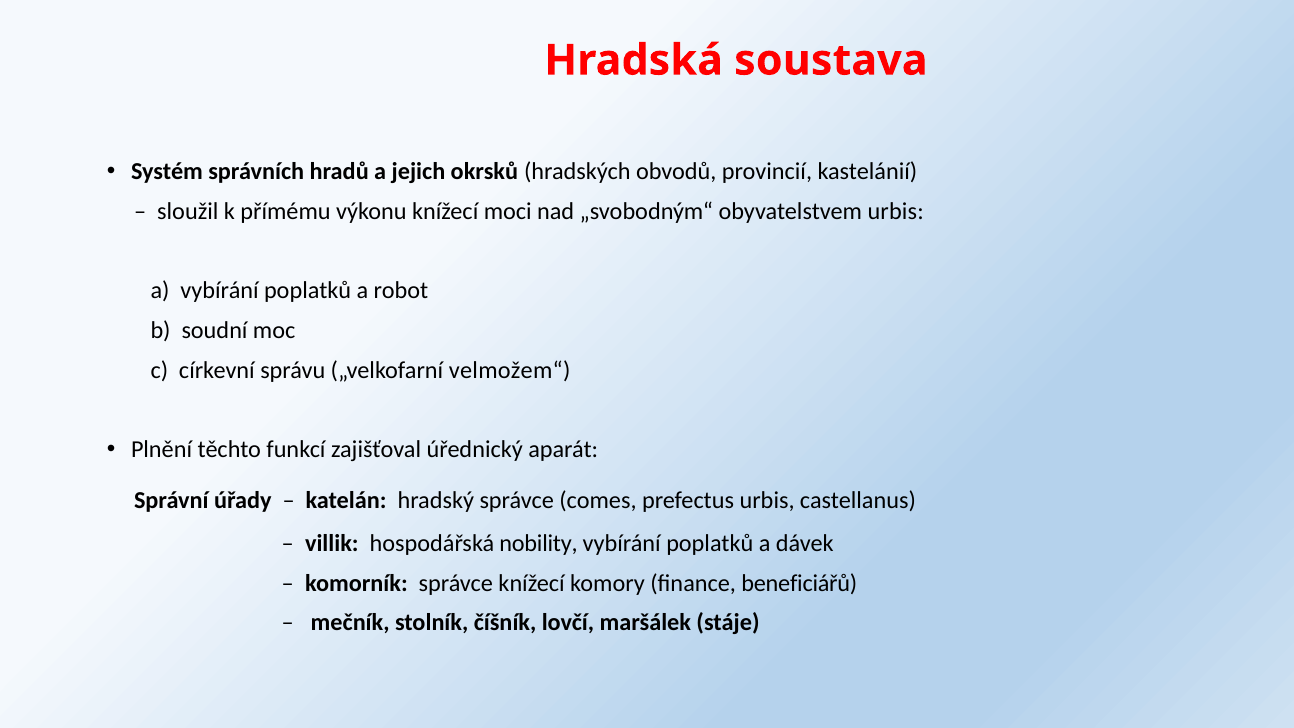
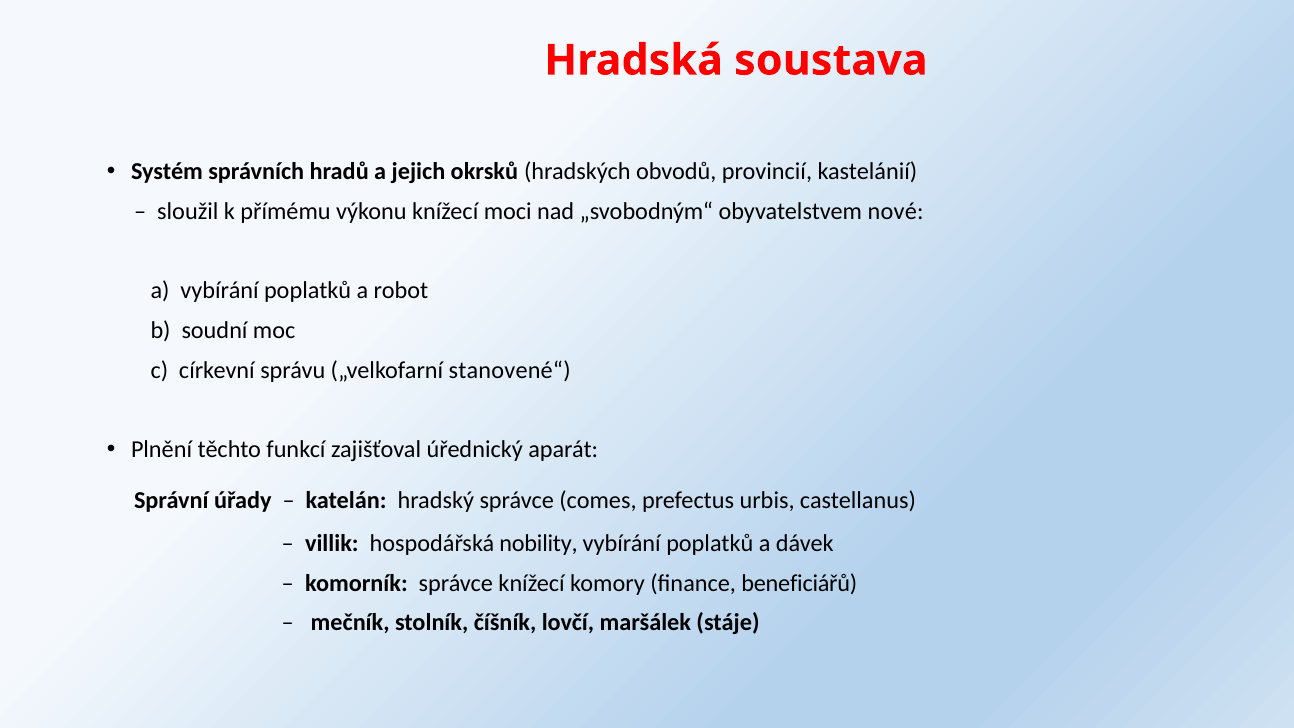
obyvatelstvem urbis: urbis -> nové (896, 211)
velmožem“: velmožem“ -> stanovené“ (510, 370)
